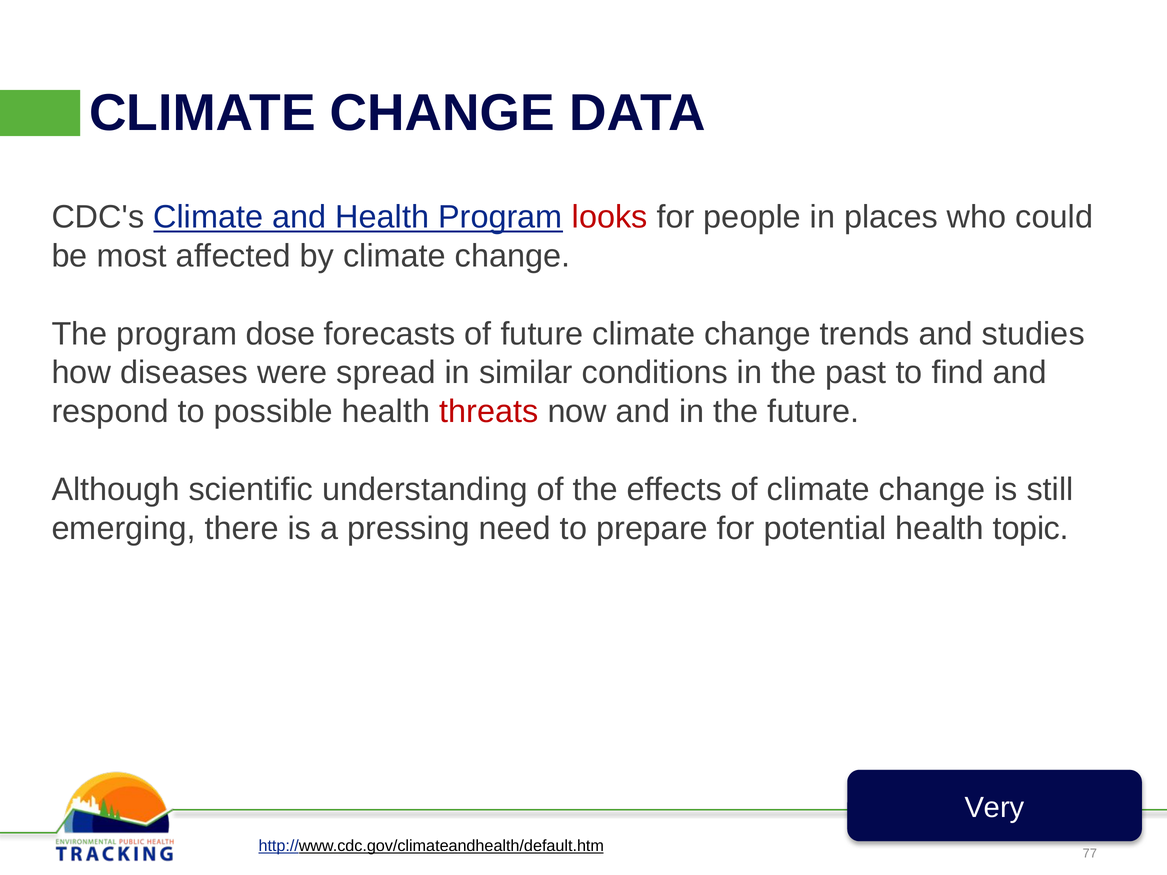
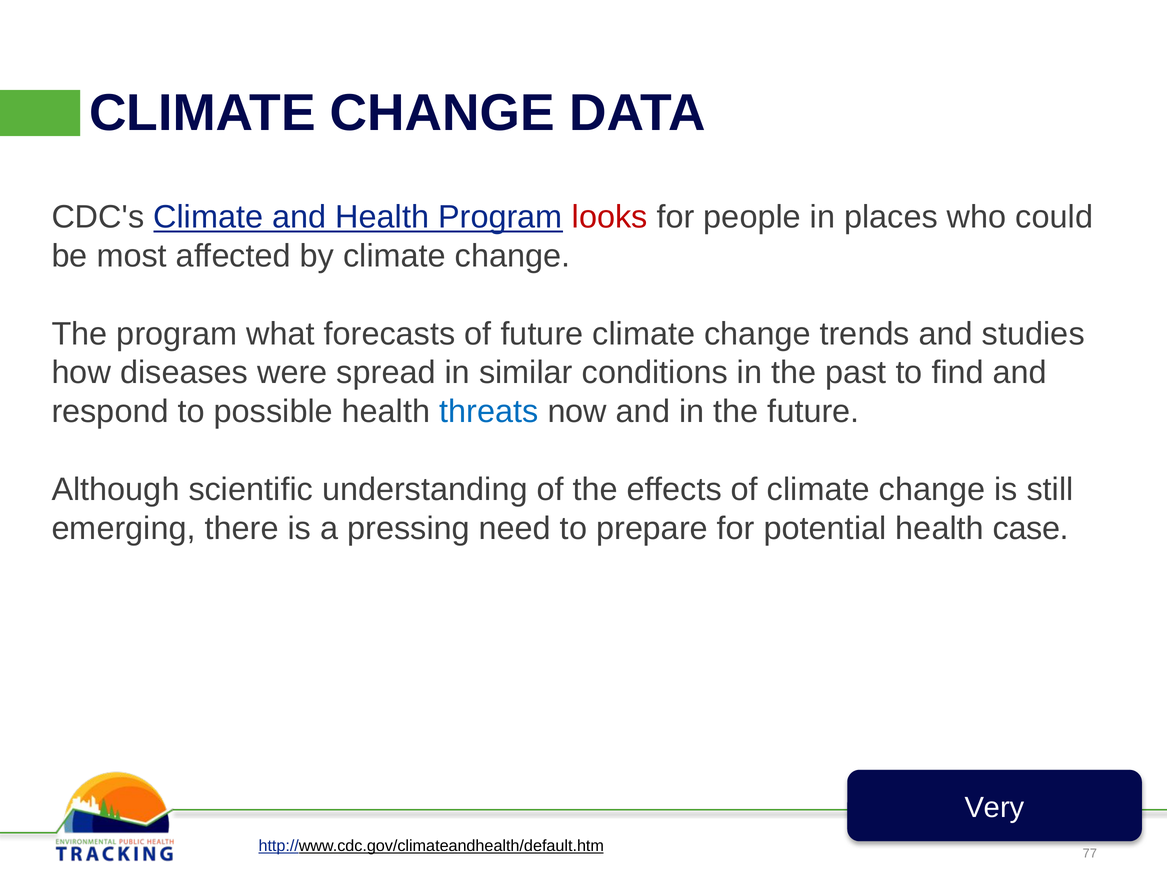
dose: dose -> what (280, 334)
threats colour: red -> blue (489, 412)
topic: topic -> case (1031, 529)
